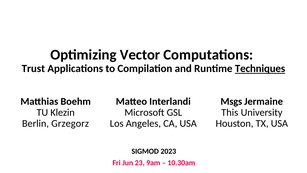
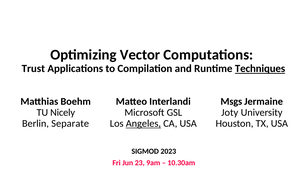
Klezin: Klezin -> Nicely (63, 112)
This: This -> Joty (230, 112)
Grzegorz: Grzegorz -> Separate (70, 123)
Angeles underline: none -> present (143, 123)
